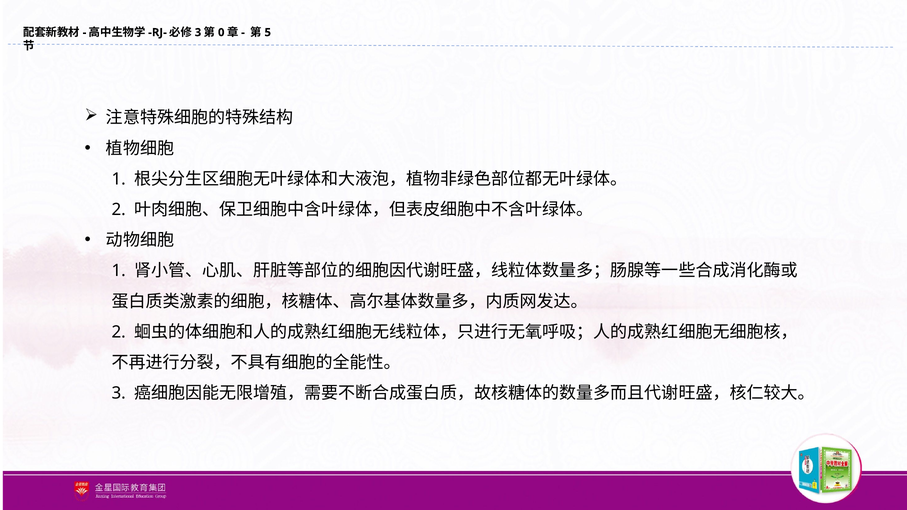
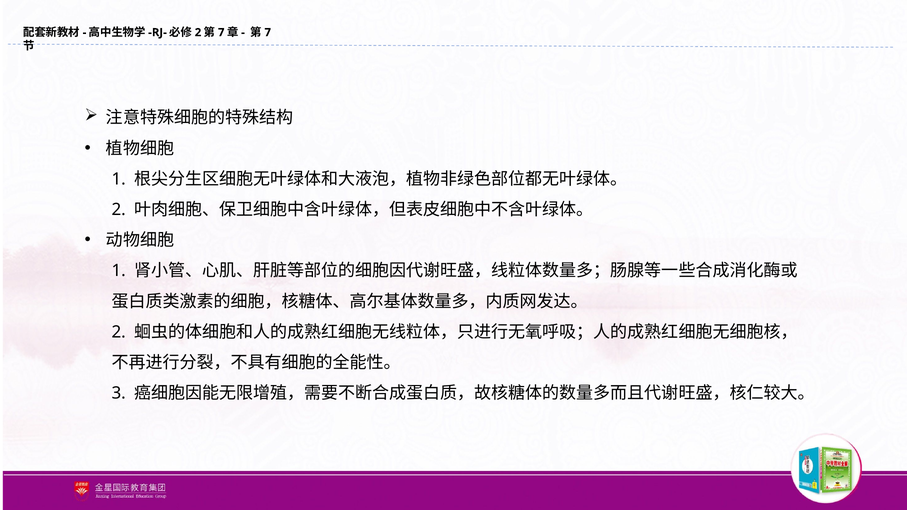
3: 3 -> 2 (198, 32)
0: 0 -> 7 (221, 32)
5: 5 -> 7 (268, 32)
